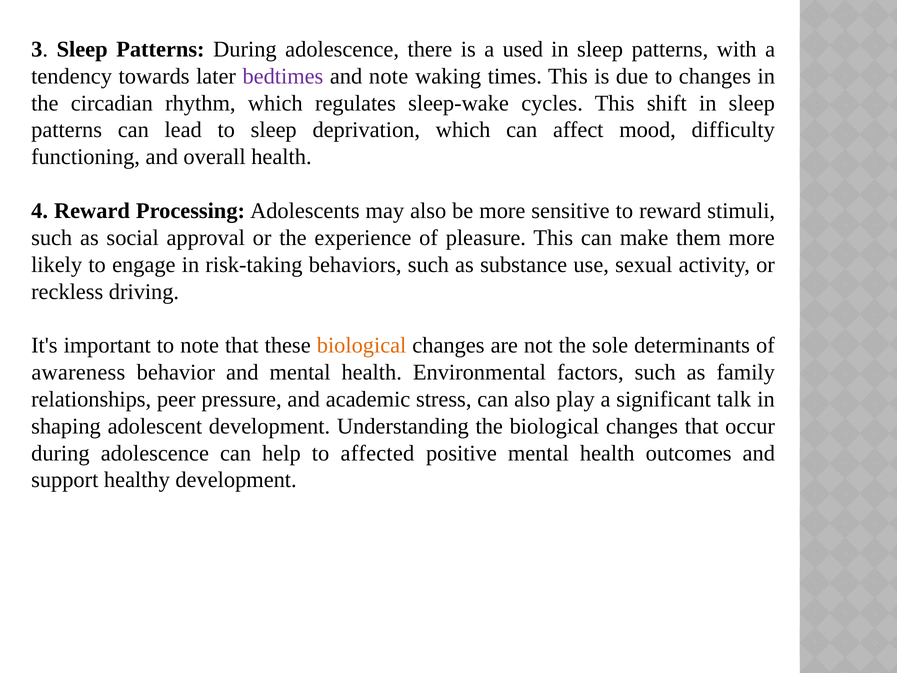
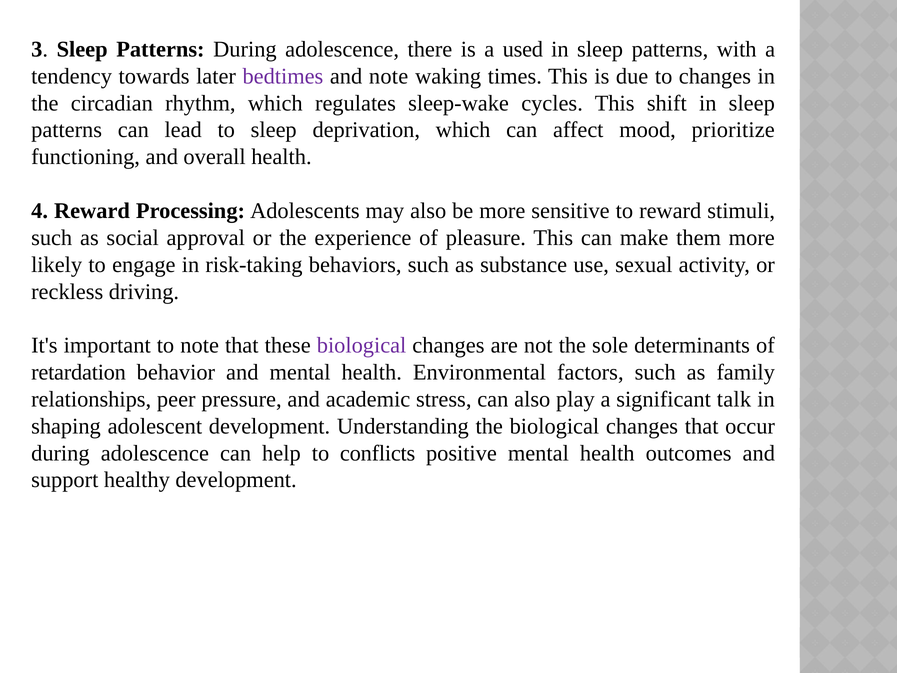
difficulty: difficulty -> prioritize (733, 130)
biological colour: orange -> purple (362, 345)
awareness: awareness -> retardation (79, 372)
affected: affected -> conflicts (378, 453)
